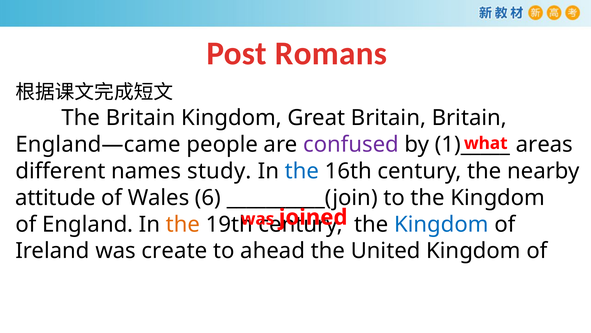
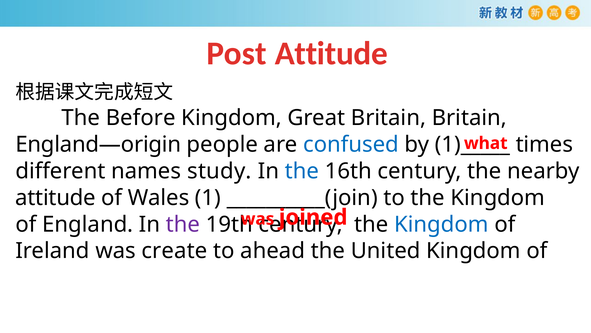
Post Romans: Romans -> Attitude (331, 53)
The Britain: Britain -> Before (141, 118)
England—came: England—came -> England—origin (98, 144)
confused colour: purple -> blue (351, 144)
areas: areas -> times (544, 144)
6: 6 -> 1 (208, 197)
the colour: orange -> purple (183, 224)
